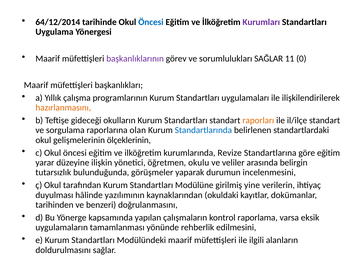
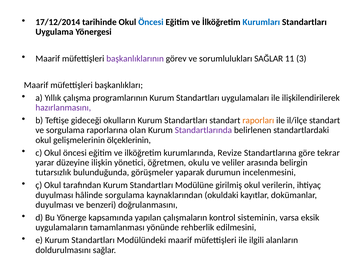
64/12/2014: 64/12/2014 -> 17/12/2014 (58, 22)
Kurumları colour: purple -> blue (261, 22)
0: 0 -> 3 (301, 59)
hazırlanmasını colour: orange -> purple (63, 108)
Standartlarında colour: blue -> purple (203, 130)
göre eğitim: eğitim -> tekrar (328, 153)
girilmiş yine: yine -> okul (252, 185)
hâlinde yazılımının: yazılımının -> sorgulama (125, 195)
tarihinden: tarihinden -> duyulması (54, 205)
raporlama: raporlama -> sisteminin (258, 218)
